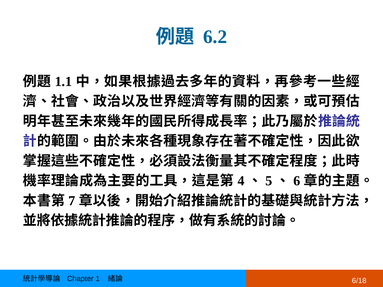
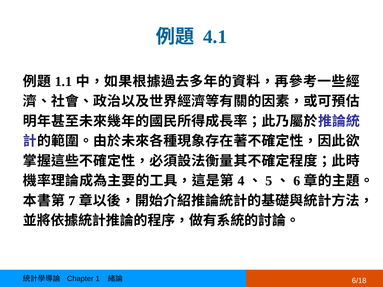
6.2: 6.2 -> 4.1 (215, 37)
